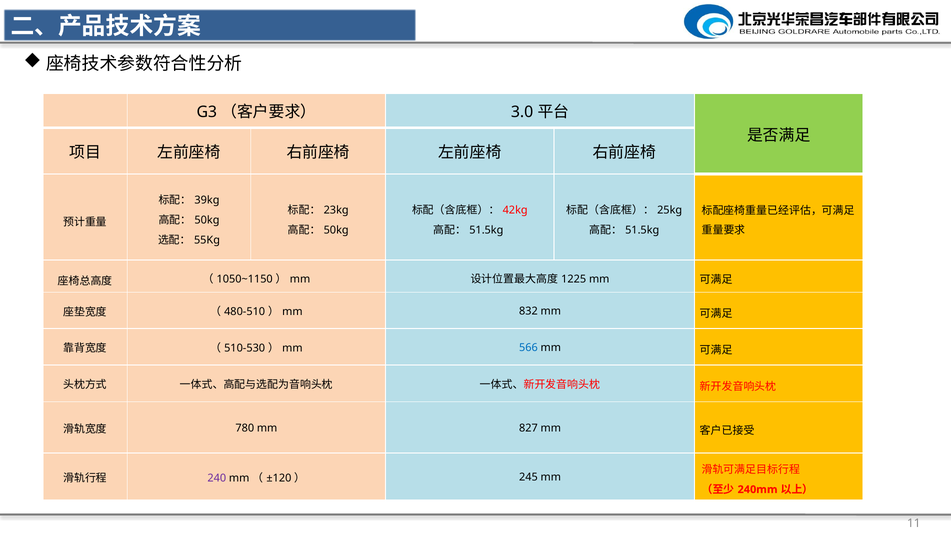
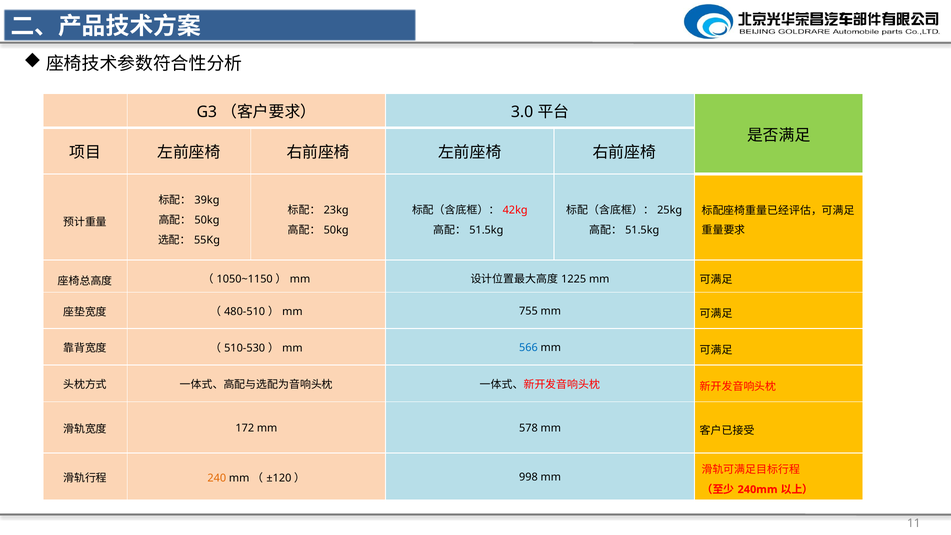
832: 832 -> 755 (528, 311)
780: 780 -> 172 (245, 428)
827: 827 -> 578 (528, 428)
240 colour: purple -> orange (217, 478)
245: 245 -> 998 (528, 477)
